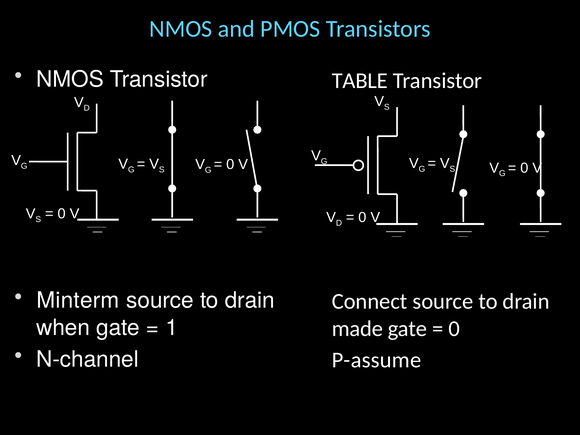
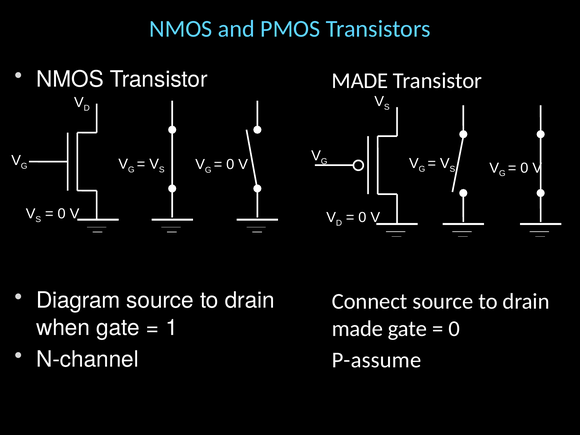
TABLE: TABLE -> MADE (360, 81)
Minterm: Minterm -> Diagram (78, 301)
